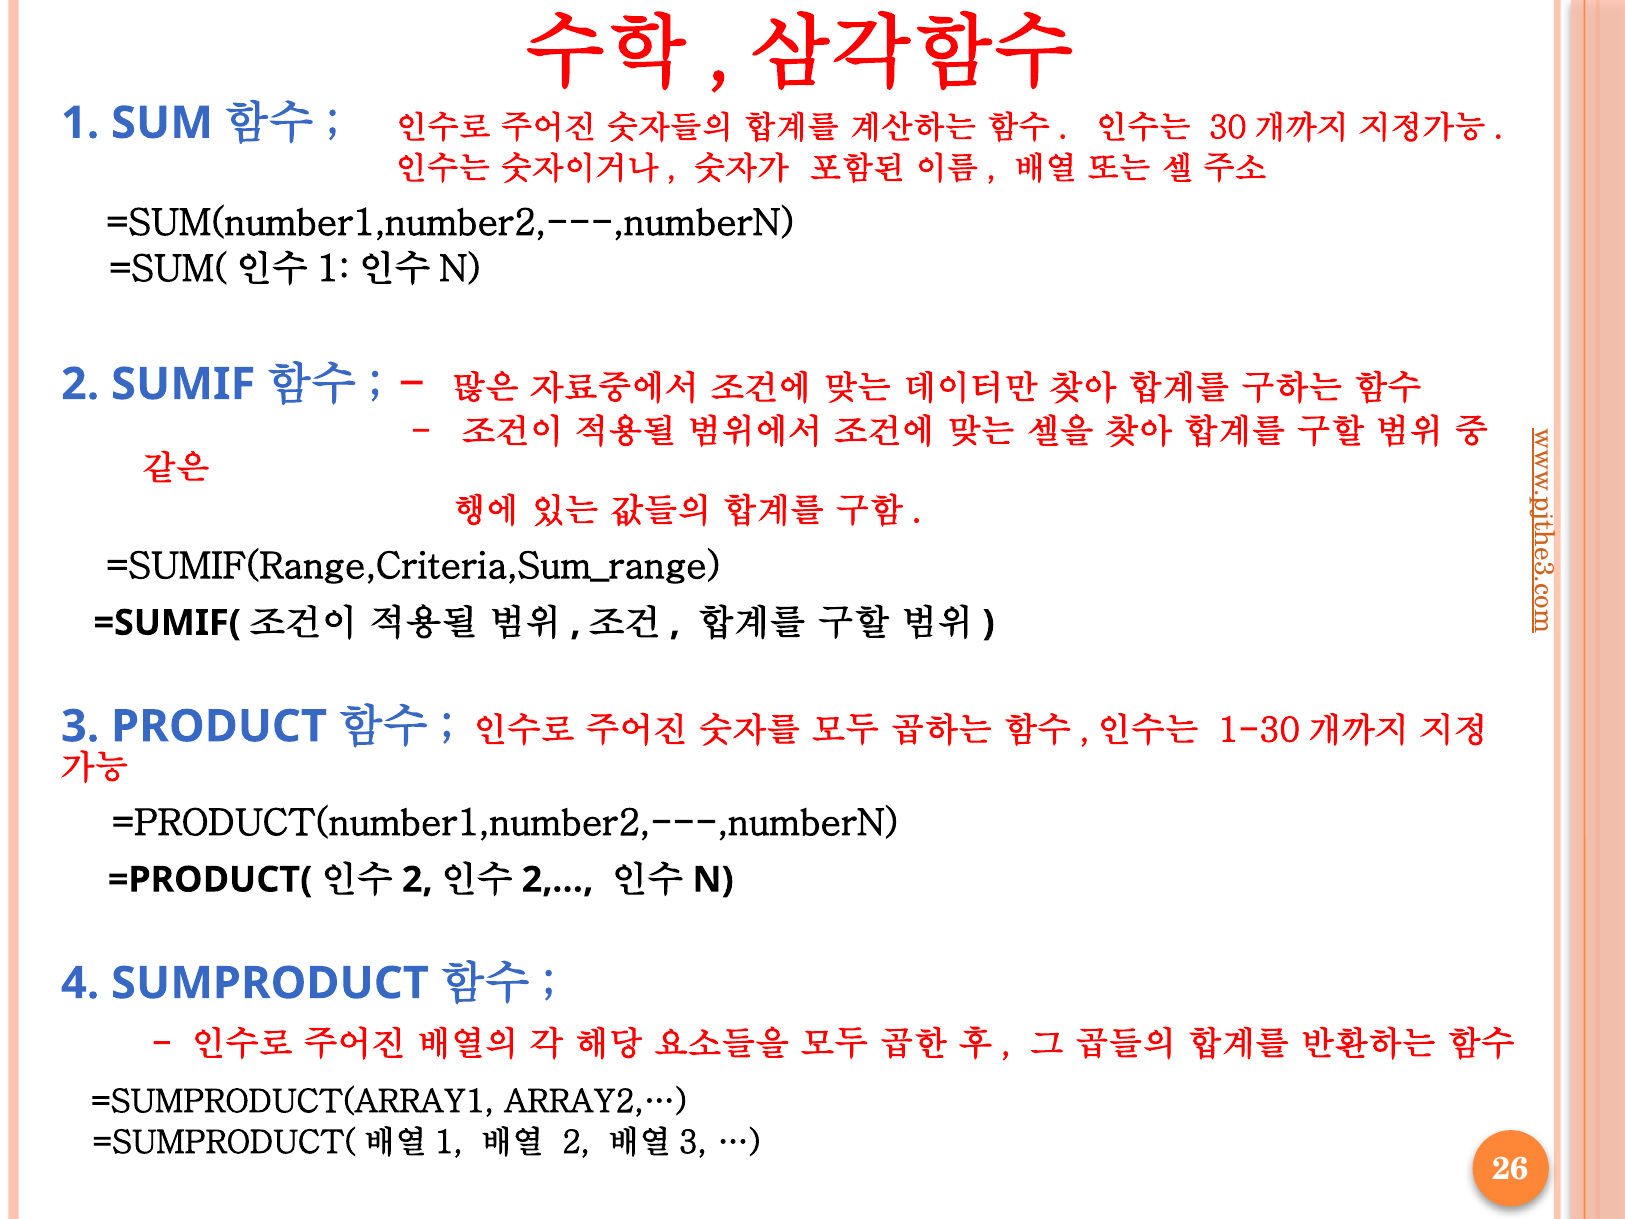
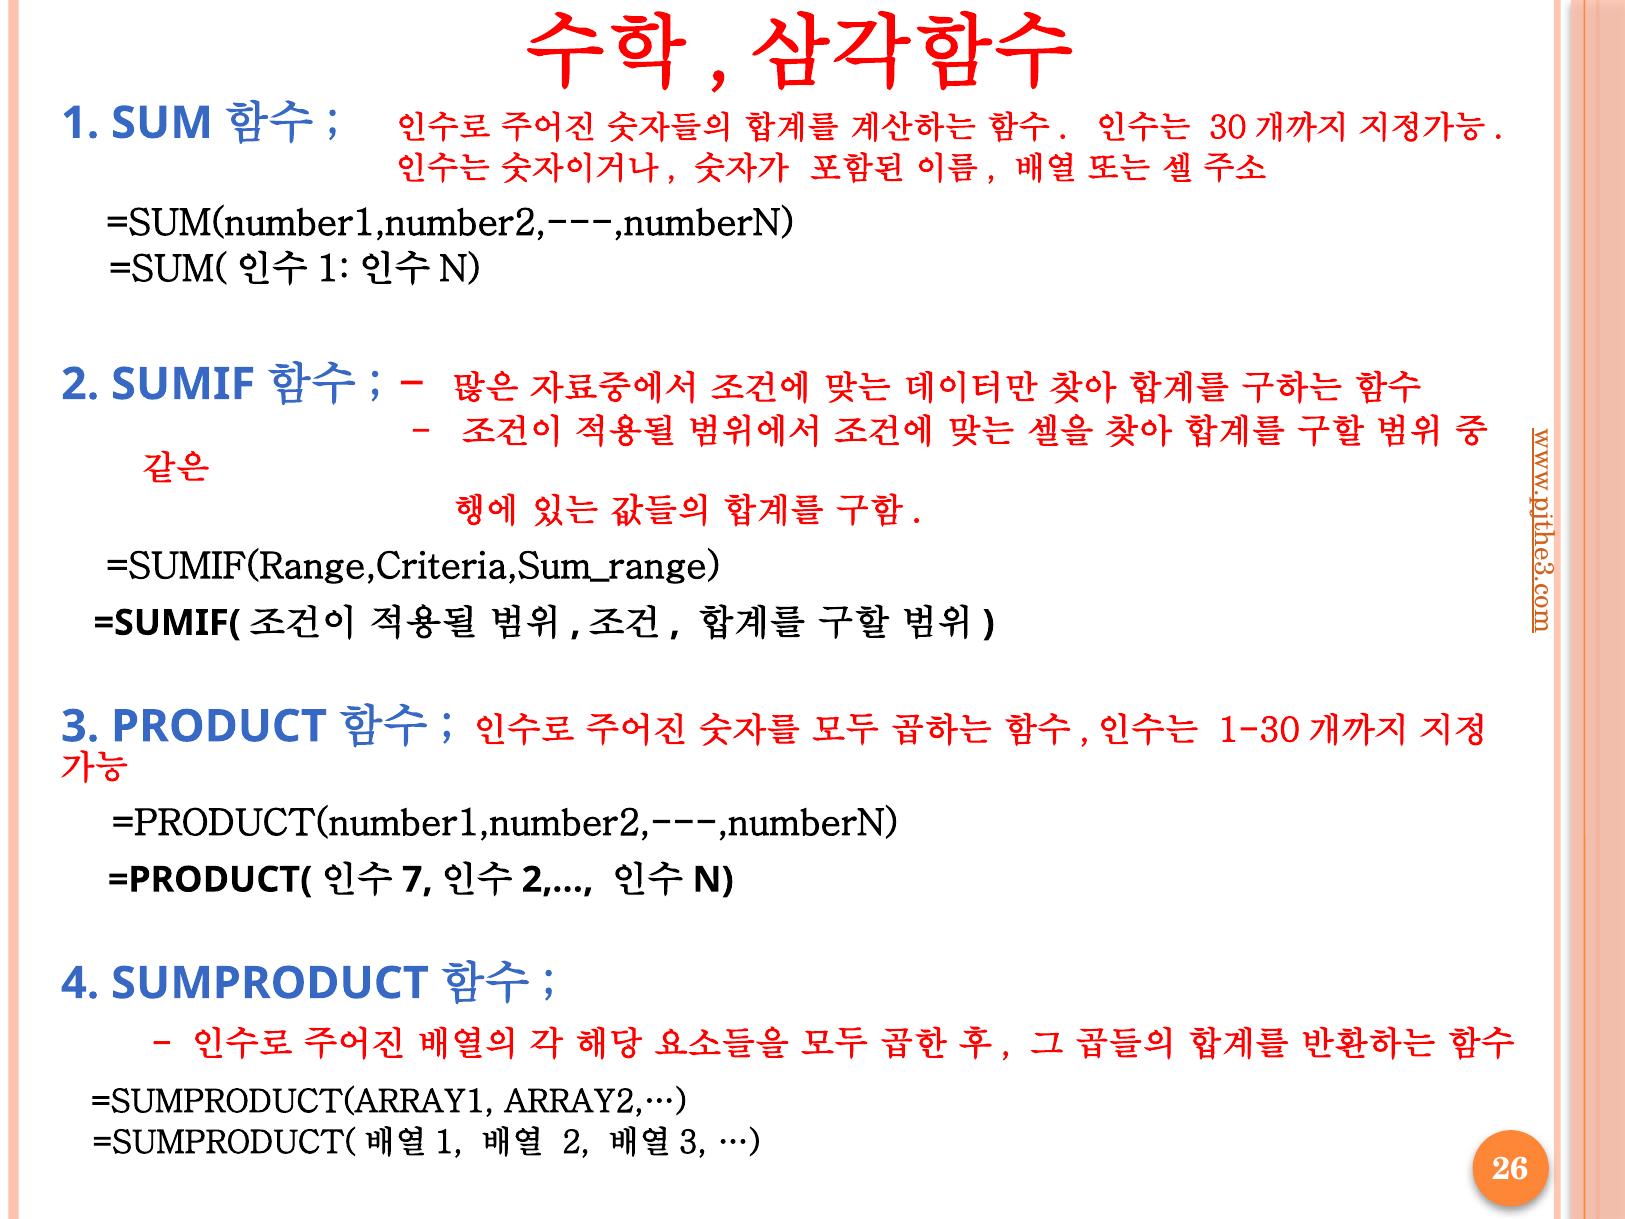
2: 2 -> 7 (417, 880)
